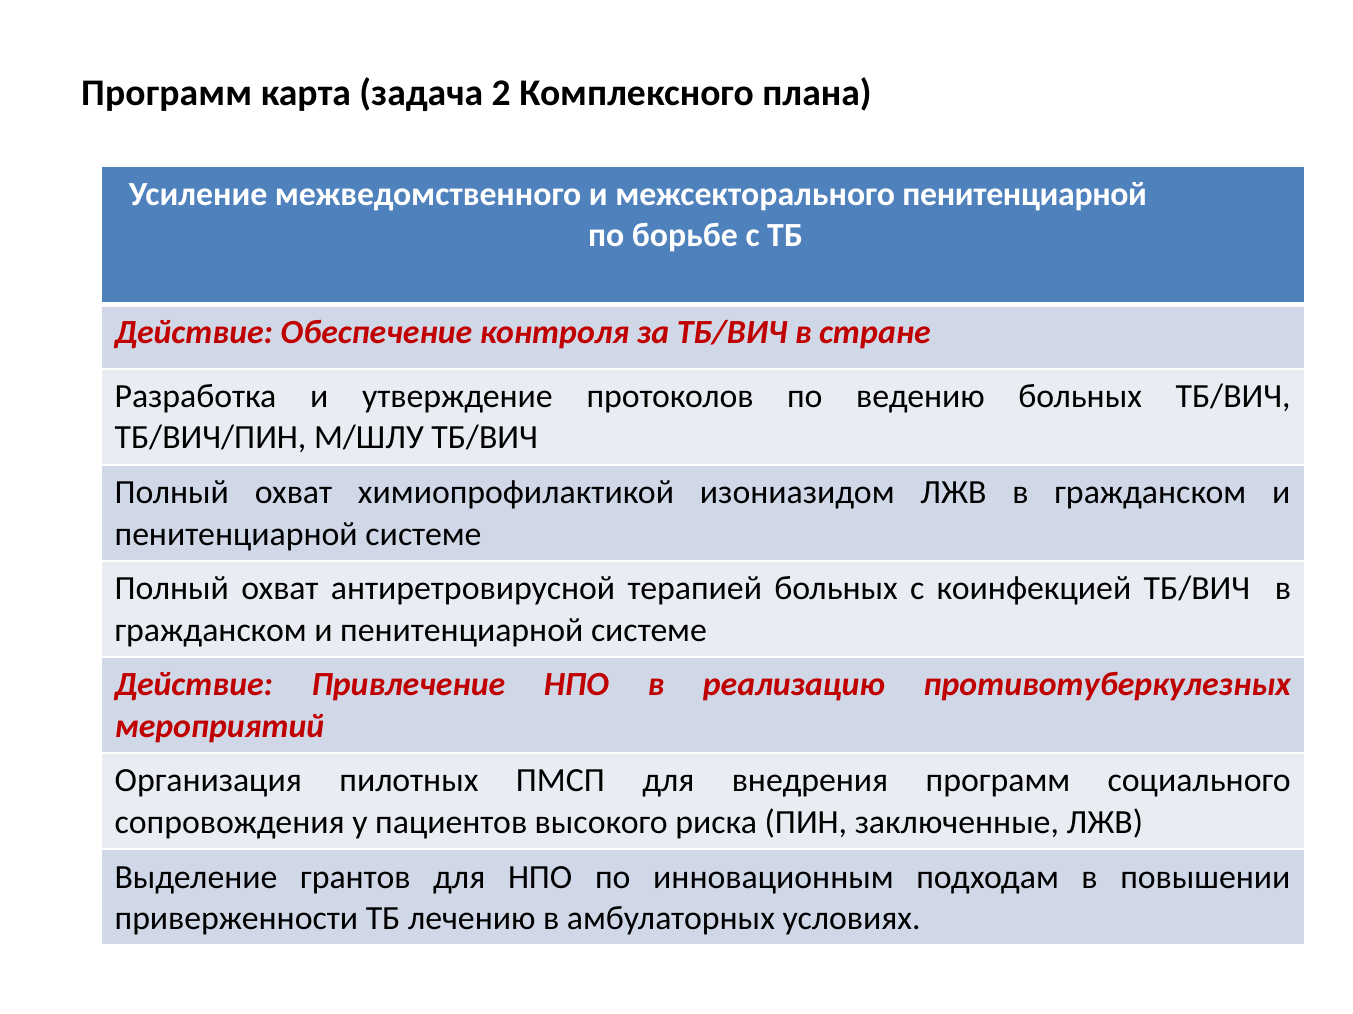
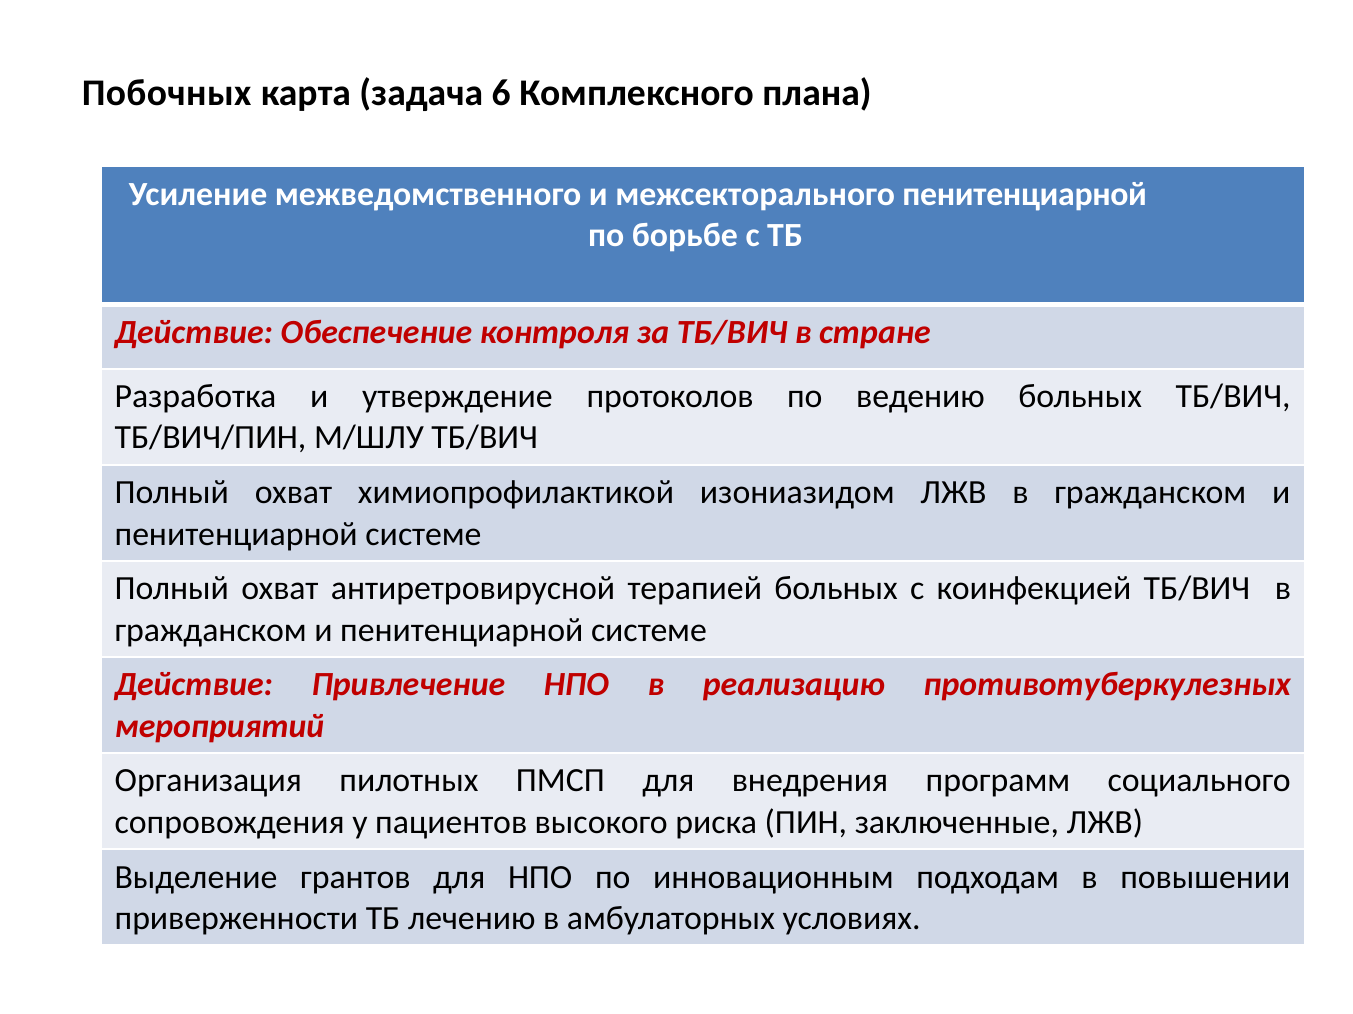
Программ: Программ -> Побочных (167, 93)
2: 2 -> 6 (501, 93)
